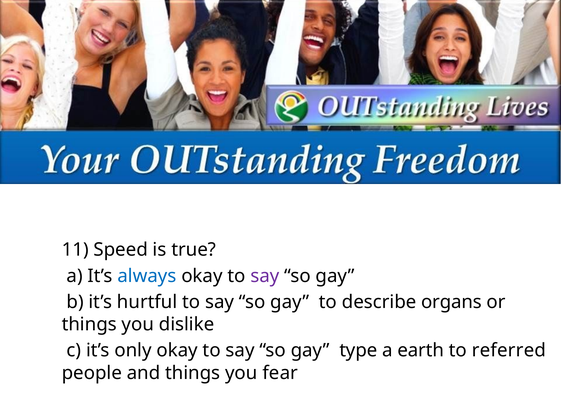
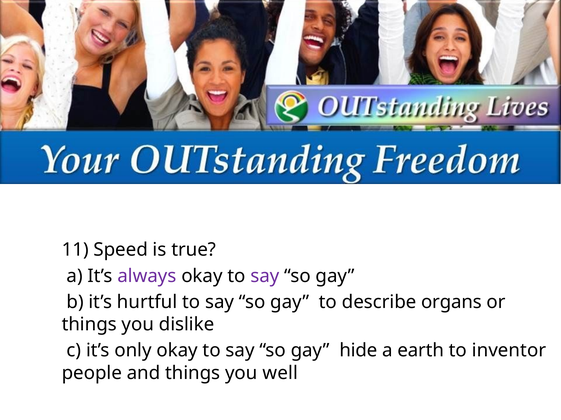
always colour: blue -> purple (147, 276)
type: type -> hide (358, 351)
referred: referred -> inventor (509, 351)
fear: fear -> well (280, 374)
